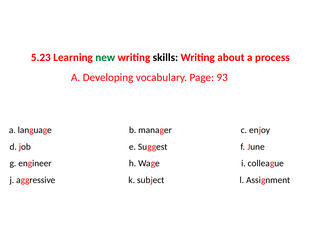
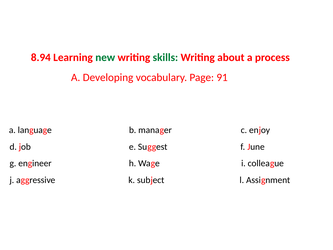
5.23: 5.23 -> 8.94 (41, 57)
skills colour: black -> green (165, 57)
93: 93 -> 91 (222, 77)
